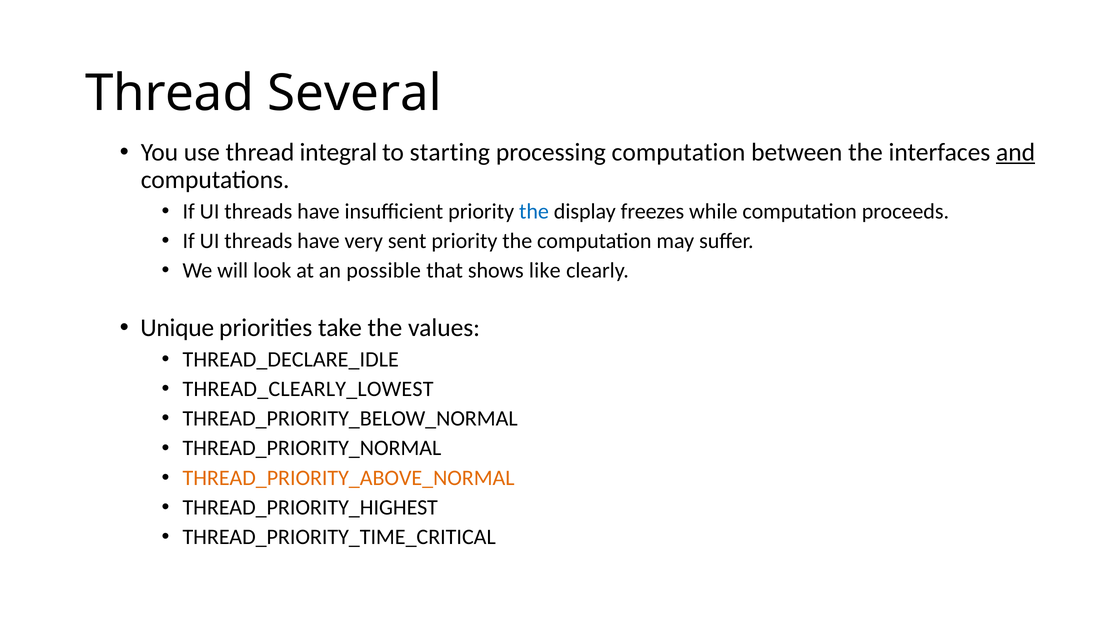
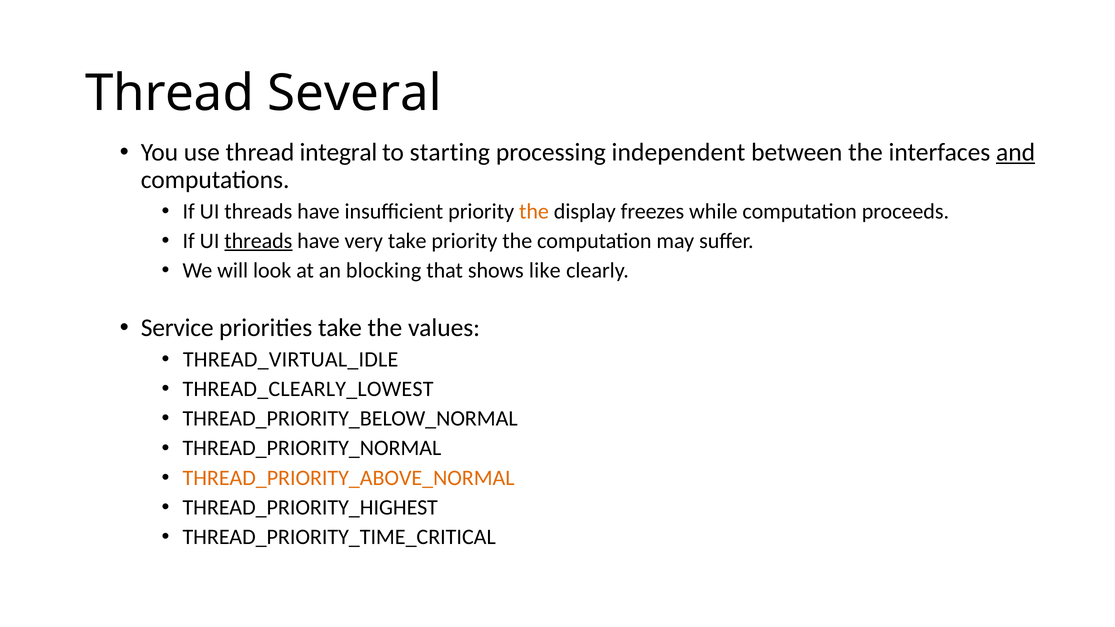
processing computation: computation -> independent (678, 152)
the colour: blue -> orange (534, 211)
threads underline: none -> present (258, 241)
very sent: sent -> take (407, 241)
possible: possible -> blocking (384, 271)
Unique: Unique -> Service (177, 328)
THREAD_DECLARE_IDLE: THREAD_DECLARE_IDLE -> THREAD_VIRTUAL_IDLE (291, 359)
